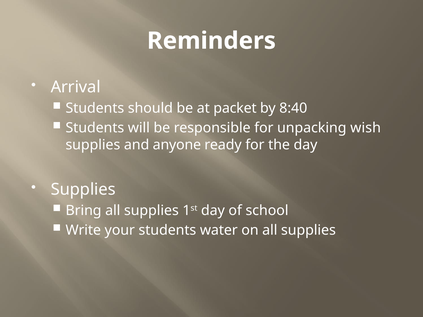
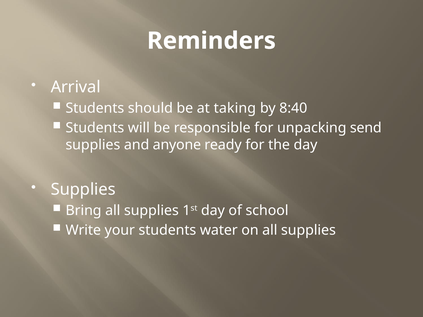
packet: packet -> taking (235, 108)
wish: wish -> send (366, 128)
